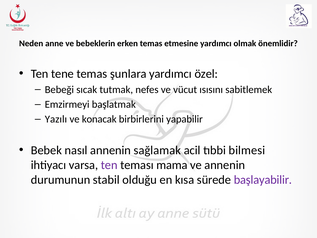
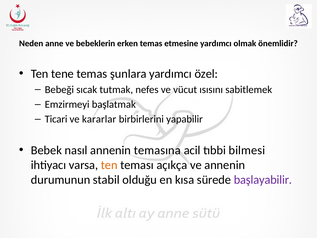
Yazılı: Yazılı -> Ticari (56, 119)
konacak: konacak -> kararlar (99, 119)
sağlamak: sağlamak -> temasına (157, 150)
ten colour: purple -> orange (109, 165)
mama: mama -> açıkça (172, 165)
